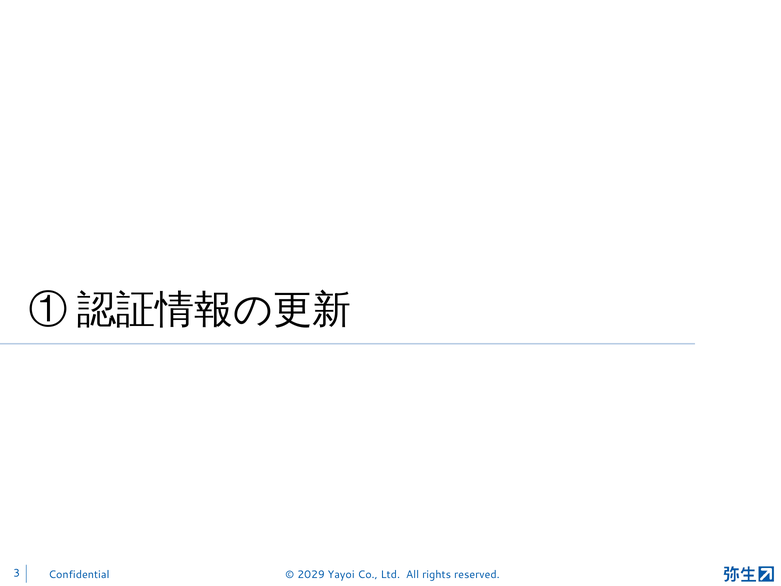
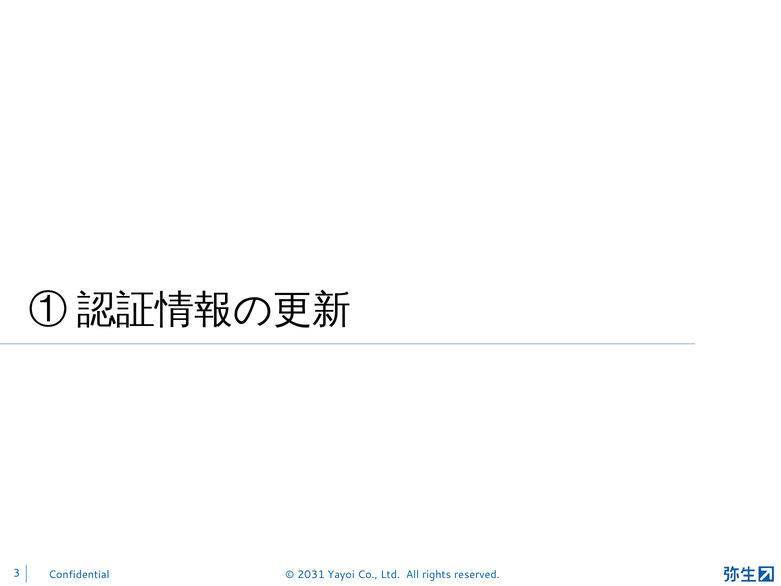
2029: 2029 -> 2031 (311, 574)
